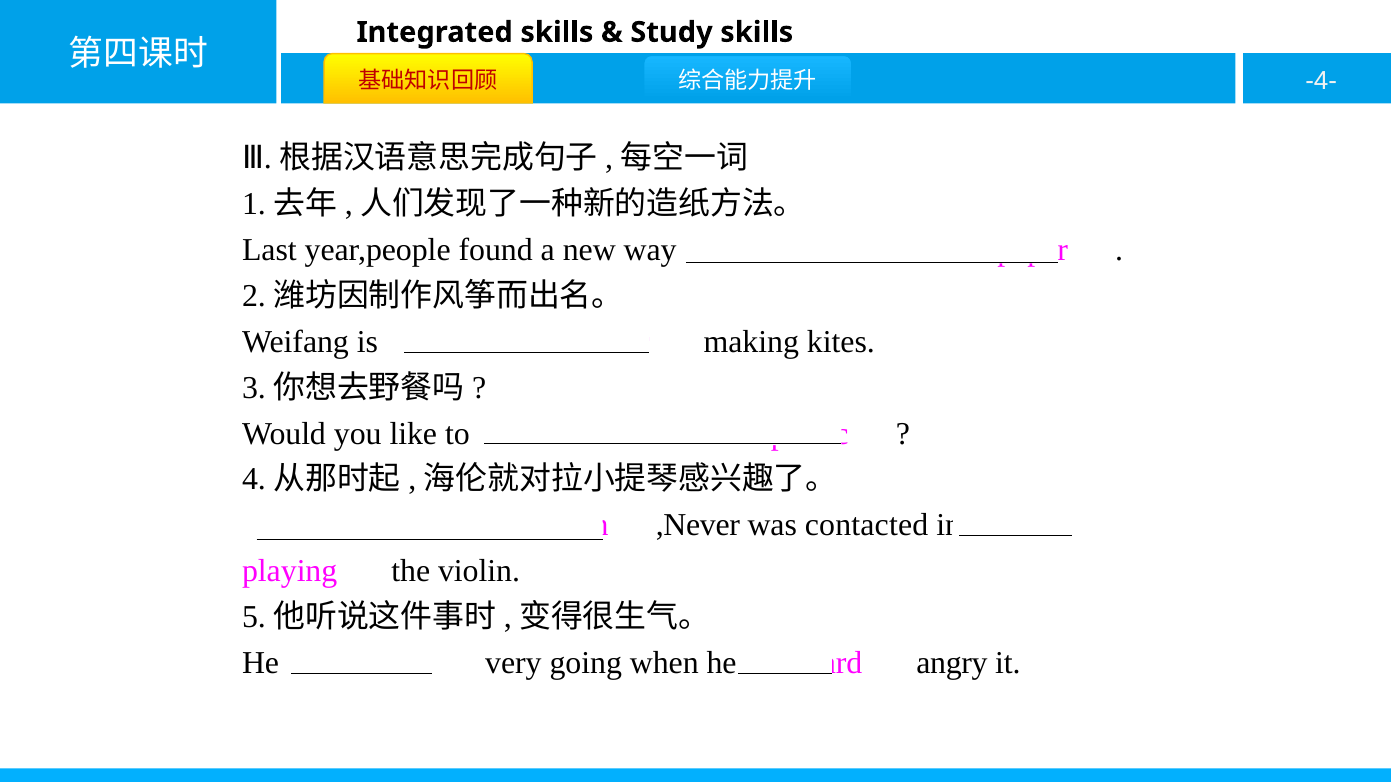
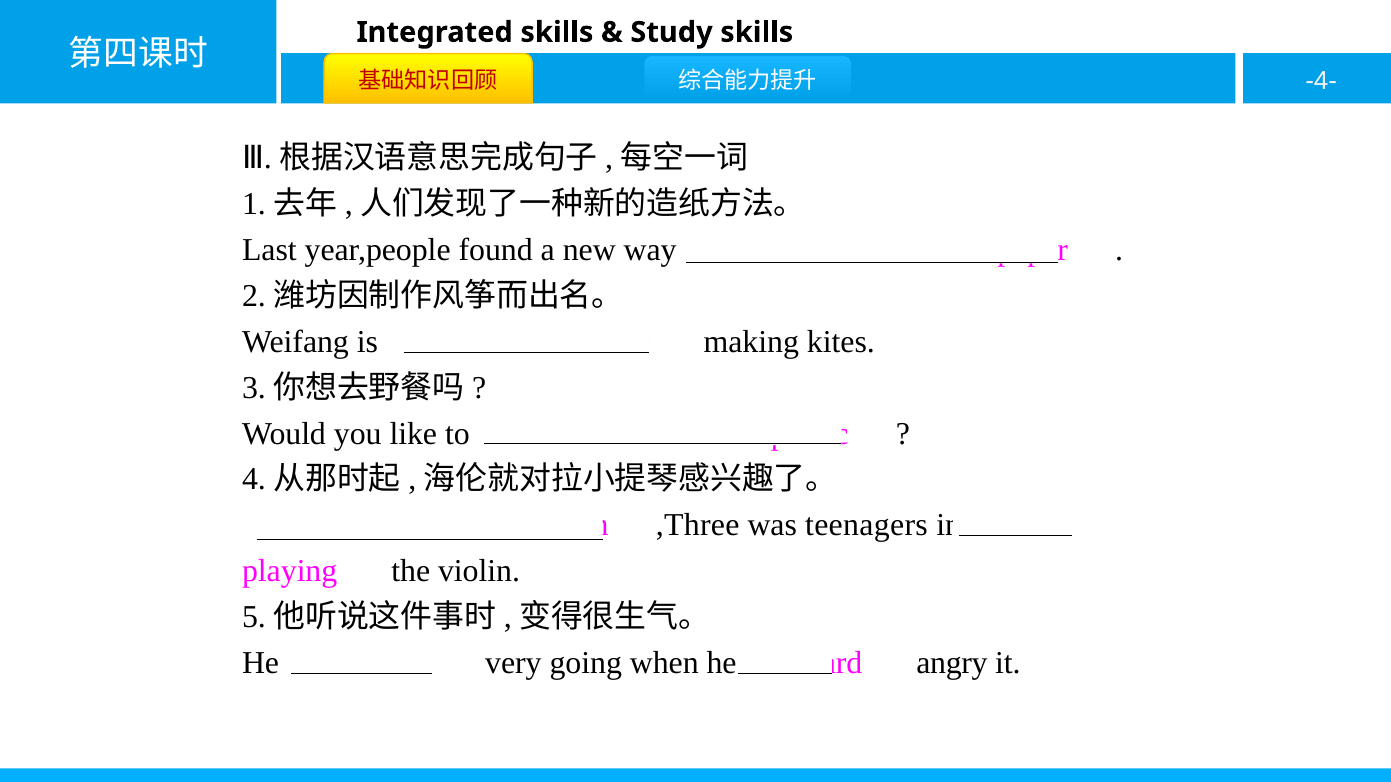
,Never: ,Never -> ,Three (698, 526)
contacted: contacted -> teenagers (866, 526)
